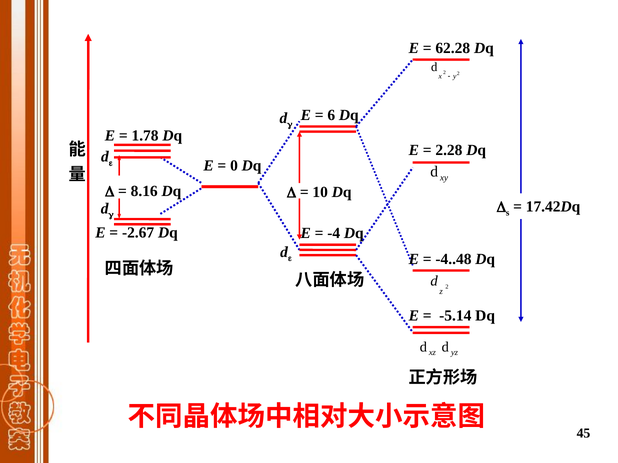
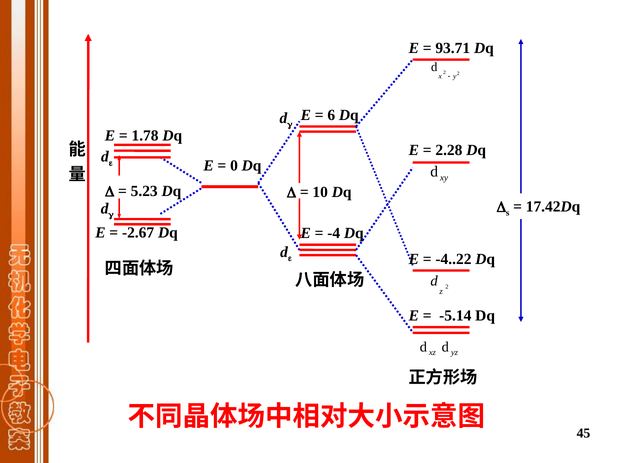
62.28: 62.28 -> 93.71 (453, 48)
8.16: 8.16 -> 5.23 (144, 191)
-4..48: -4..48 -> -4..22 (453, 259)
